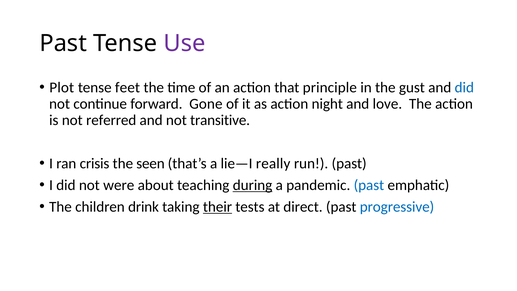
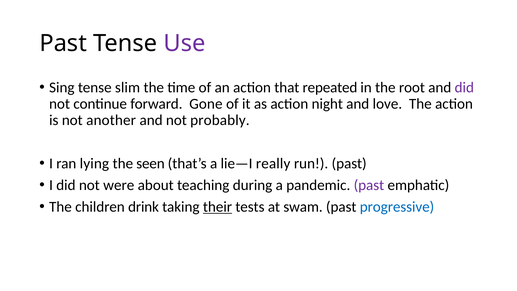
Plot: Plot -> Sing (62, 87)
feet: feet -> slim (128, 87)
principle: principle -> repeated (330, 87)
gust: gust -> root (412, 87)
did colour: blue -> purple (464, 87)
referred: referred -> another (111, 120)
transitive: transitive -> probably (220, 120)
crisis: crisis -> lying (94, 163)
during underline: present -> none (253, 185)
past colour: blue -> purple (369, 185)
direct: direct -> swam (303, 207)
